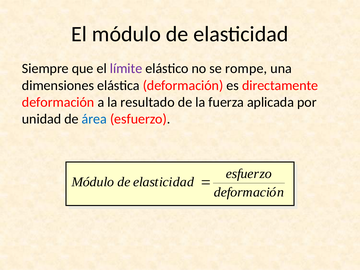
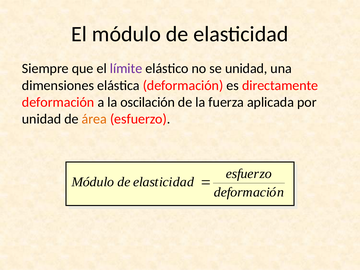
se rompe: rompe -> unidad (246, 69)
resultado: resultado -> oscilación (148, 102)
área colour: blue -> orange (94, 119)
